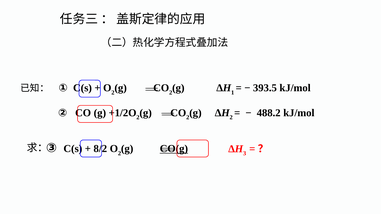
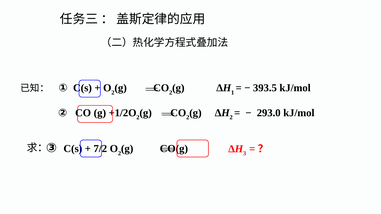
488.2: 488.2 -> 293.0 (269, 113)
8/2: 8/2 -> 7/2 (100, 149)
CO(g underline: present -> none (174, 149)
